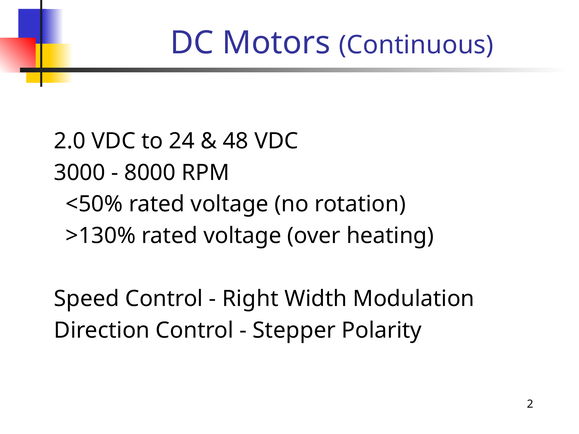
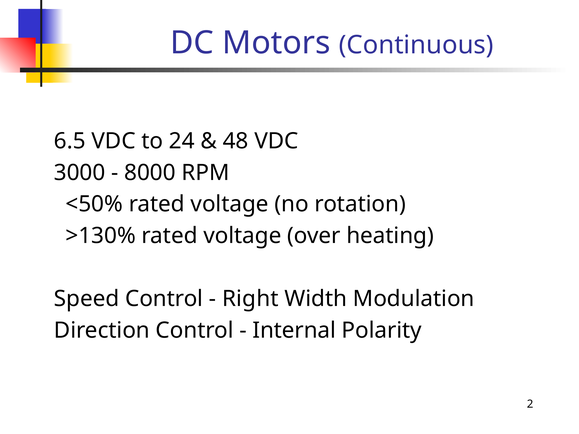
2.0: 2.0 -> 6.5 (70, 141)
Stepper: Stepper -> Internal (294, 331)
